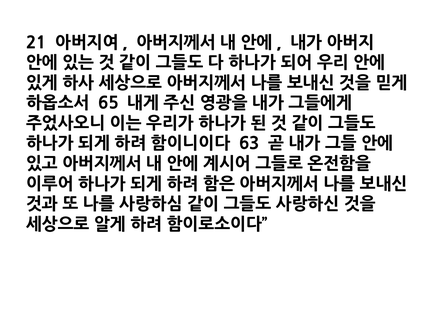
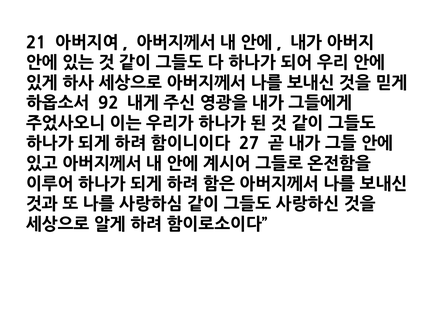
65: 65 -> 92 (108, 104)
63: 63 -> 27 (249, 144)
